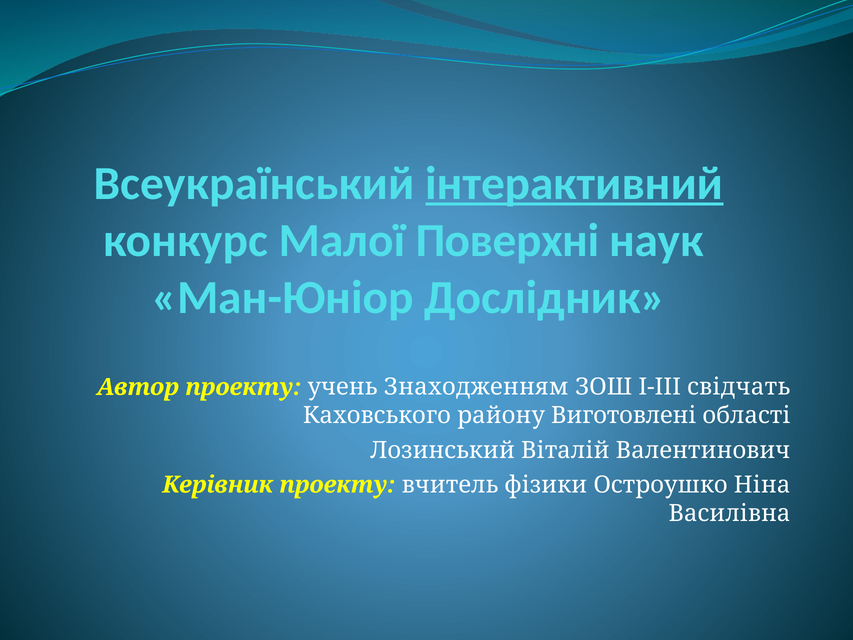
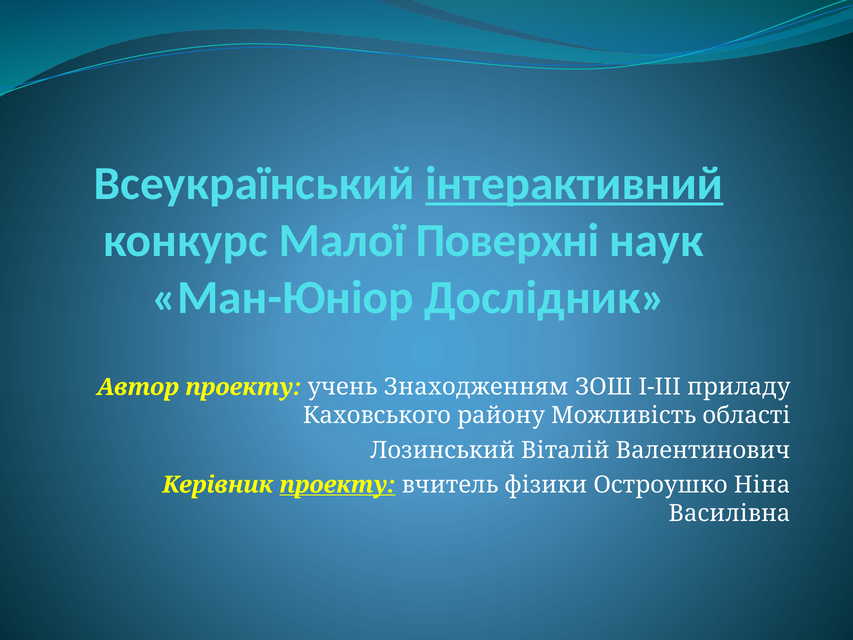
свідчать: свідчать -> приладу (739, 387)
Виготовлені: Виготовлені -> Можливість (624, 415)
проекту underline: none -> present (337, 485)
